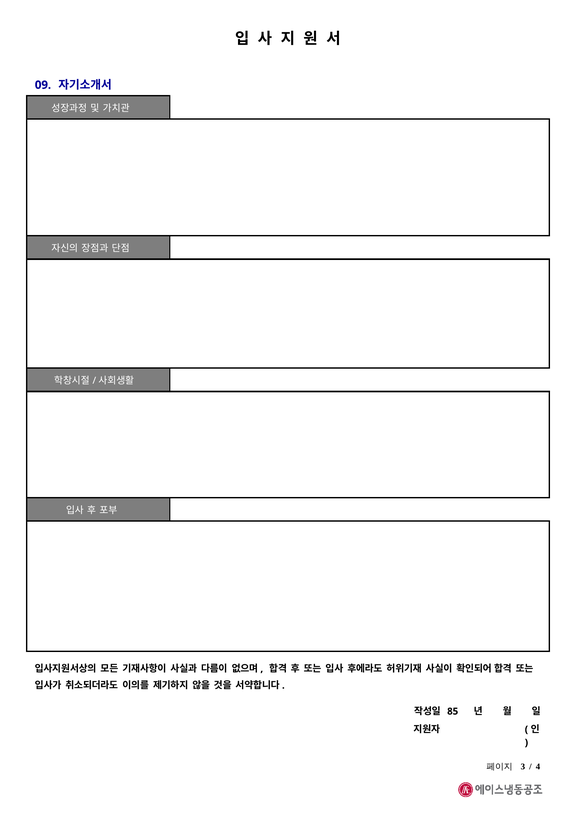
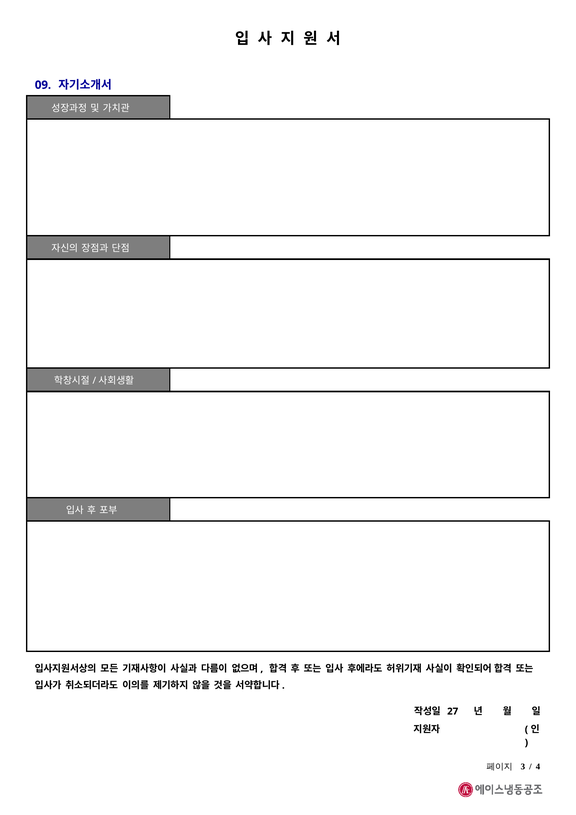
85: 85 -> 27 (453, 711)
